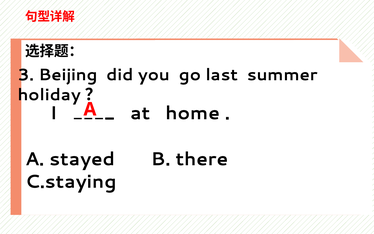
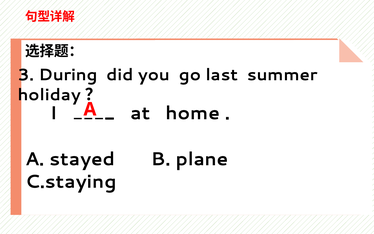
Beijing: Beijing -> During (68, 75)
there: there -> plane (202, 159)
